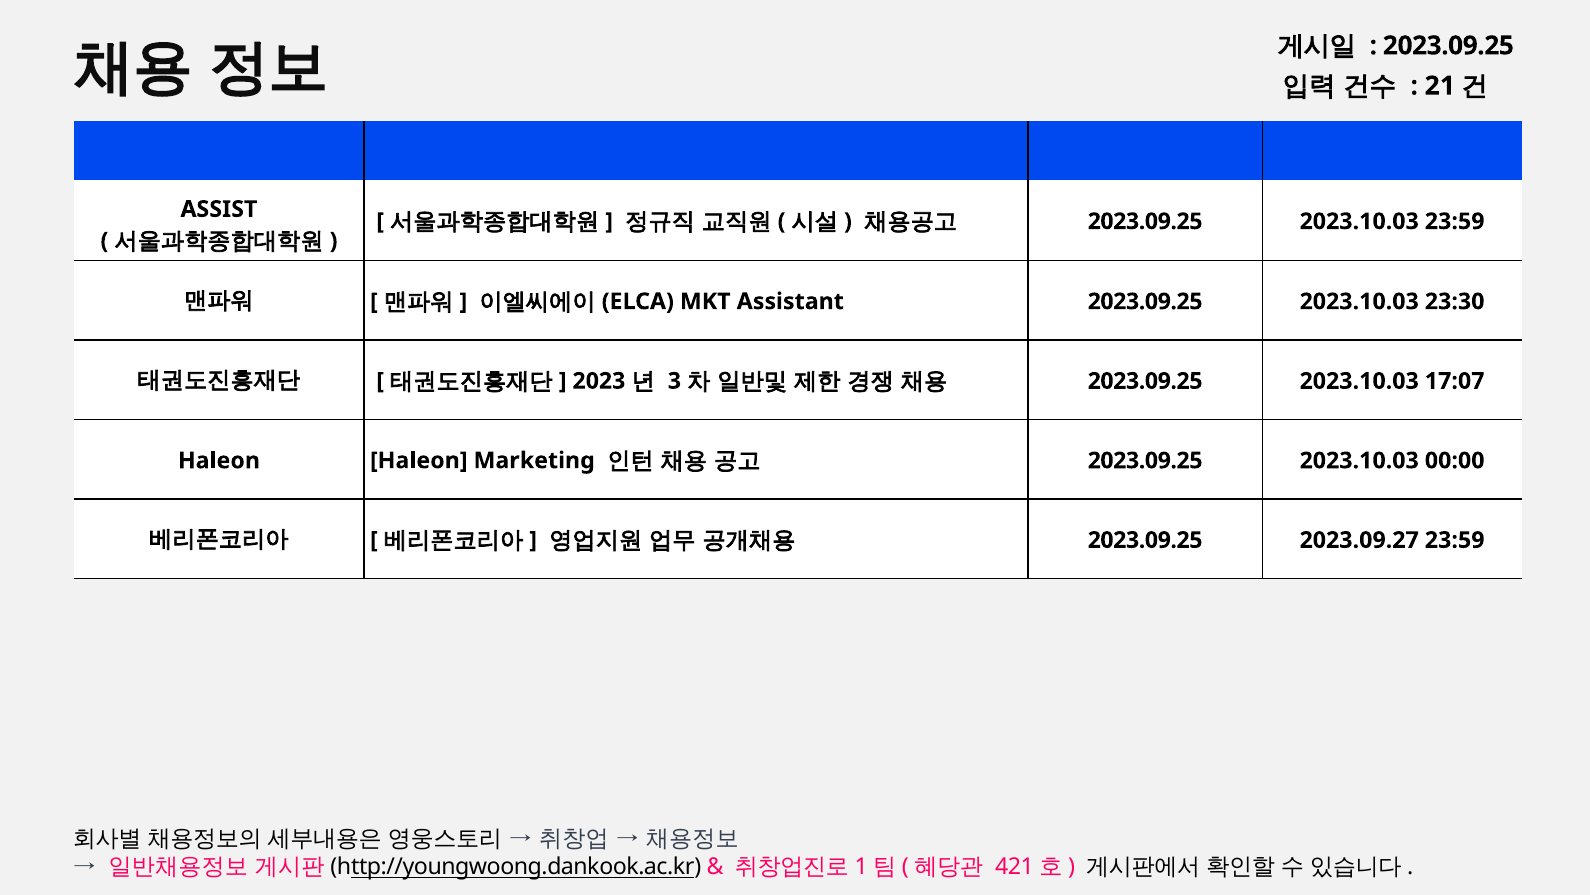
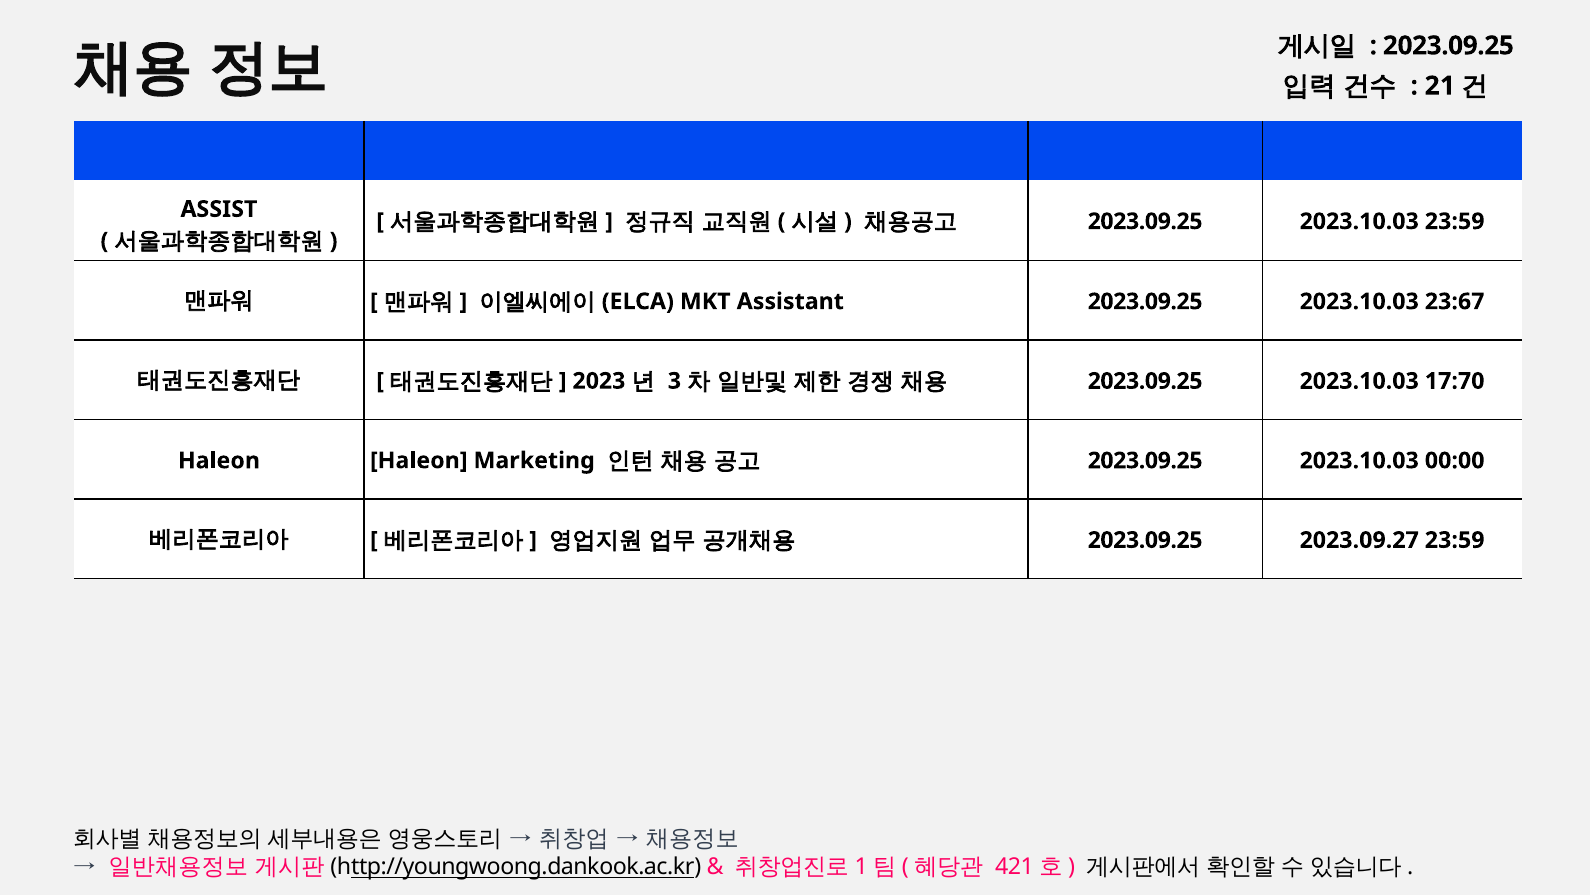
23:30: 23:30 -> 23:67 (1455, 301)
17:07: 17:07 -> 17:70 (1455, 381)
